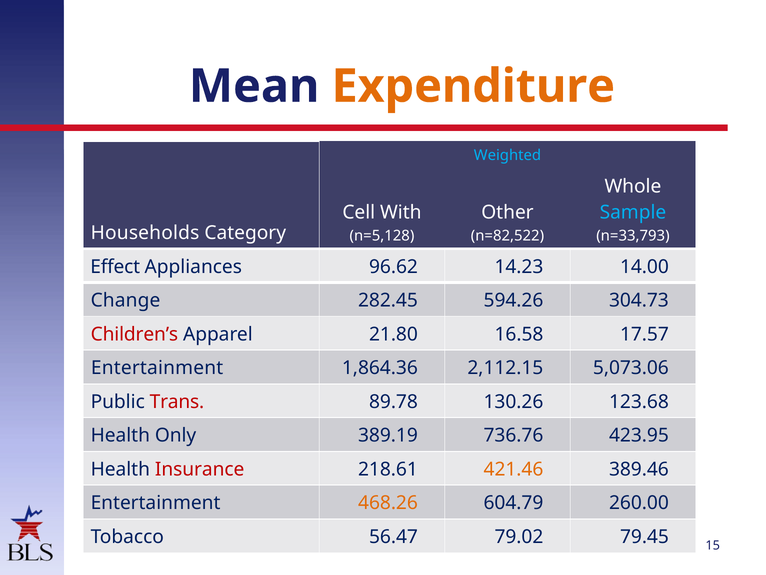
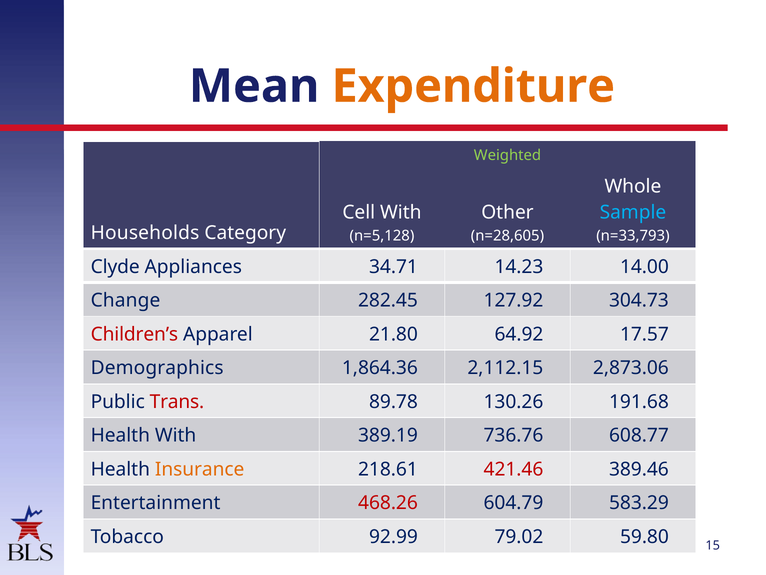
Weighted colour: light blue -> light green (507, 155)
n=82,522: n=82,522 -> n=28,605 (507, 235)
Effect: Effect -> Clyde (115, 266)
96.62: 96.62 -> 34.71 (393, 266)
594.26: 594.26 -> 127.92 (513, 300)
16.58: 16.58 -> 64.92 (519, 334)
Entertainment: Entertainment -> Demographics (157, 368)
5,073.06: 5,073.06 -> 2,873.06 (631, 368)
123.68: 123.68 -> 191.68 (639, 401)
Health Only: Only -> With (176, 435)
423.95: 423.95 -> 608.77 (639, 435)
Insurance colour: red -> orange (200, 469)
421.46 colour: orange -> red (513, 469)
468.26 colour: orange -> red (388, 503)
260.00: 260.00 -> 583.29 (639, 503)
56.47: 56.47 -> 92.99 (393, 536)
79.45: 79.45 -> 59.80 (644, 536)
